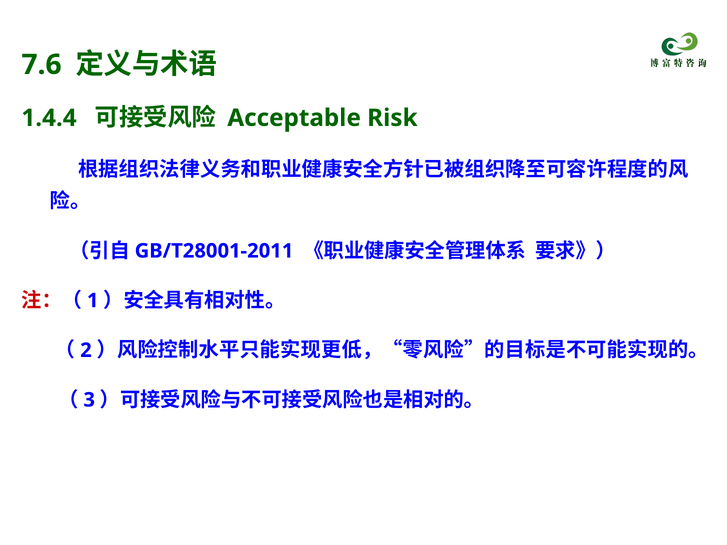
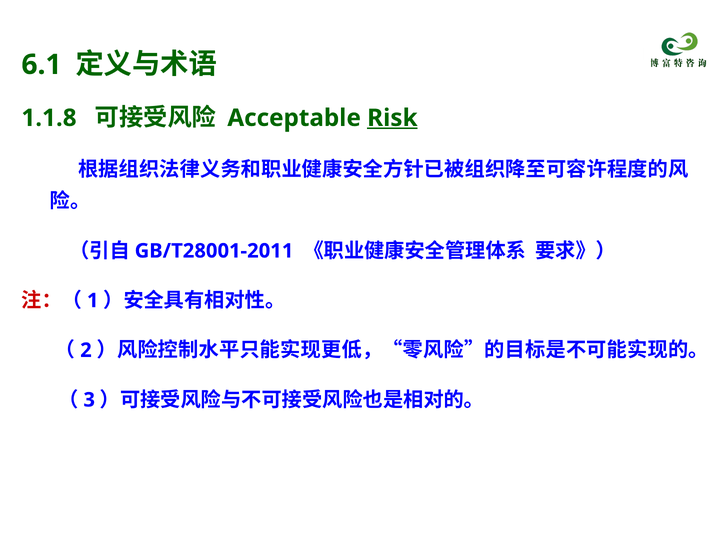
7.6: 7.6 -> 6.1 (42, 65)
1.4.4: 1.4.4 -> 1.1.8 (49, 118)
Risk underline: none -> present (392, 118)
